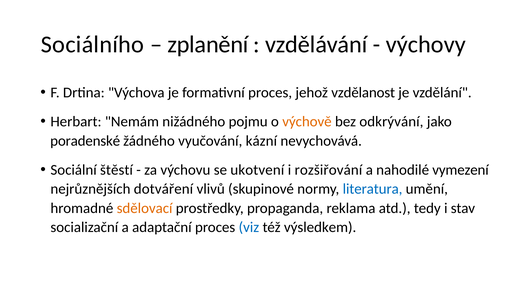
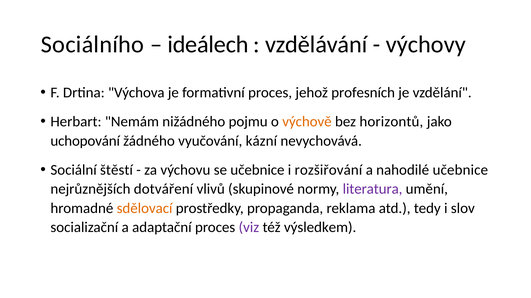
zplanění: zplanění -> ideálech (208, 45)
vzdělanost: vzdělanost -> profesních (363, 93)
odkrývání: odkrývání -> horizontů (391, 122)
poradenské: poradenské -> uchopování (85, 141)
se ukotvení: ukotvení -> učebnice (257, 170)
nahodilé vymezení: vymezení -> učebnice (460, 170)
literatura colour: blue -> purple (373, 189)
stav: stav -> slov (463, 209)
viz colour: blue -> purple (249, 228)
